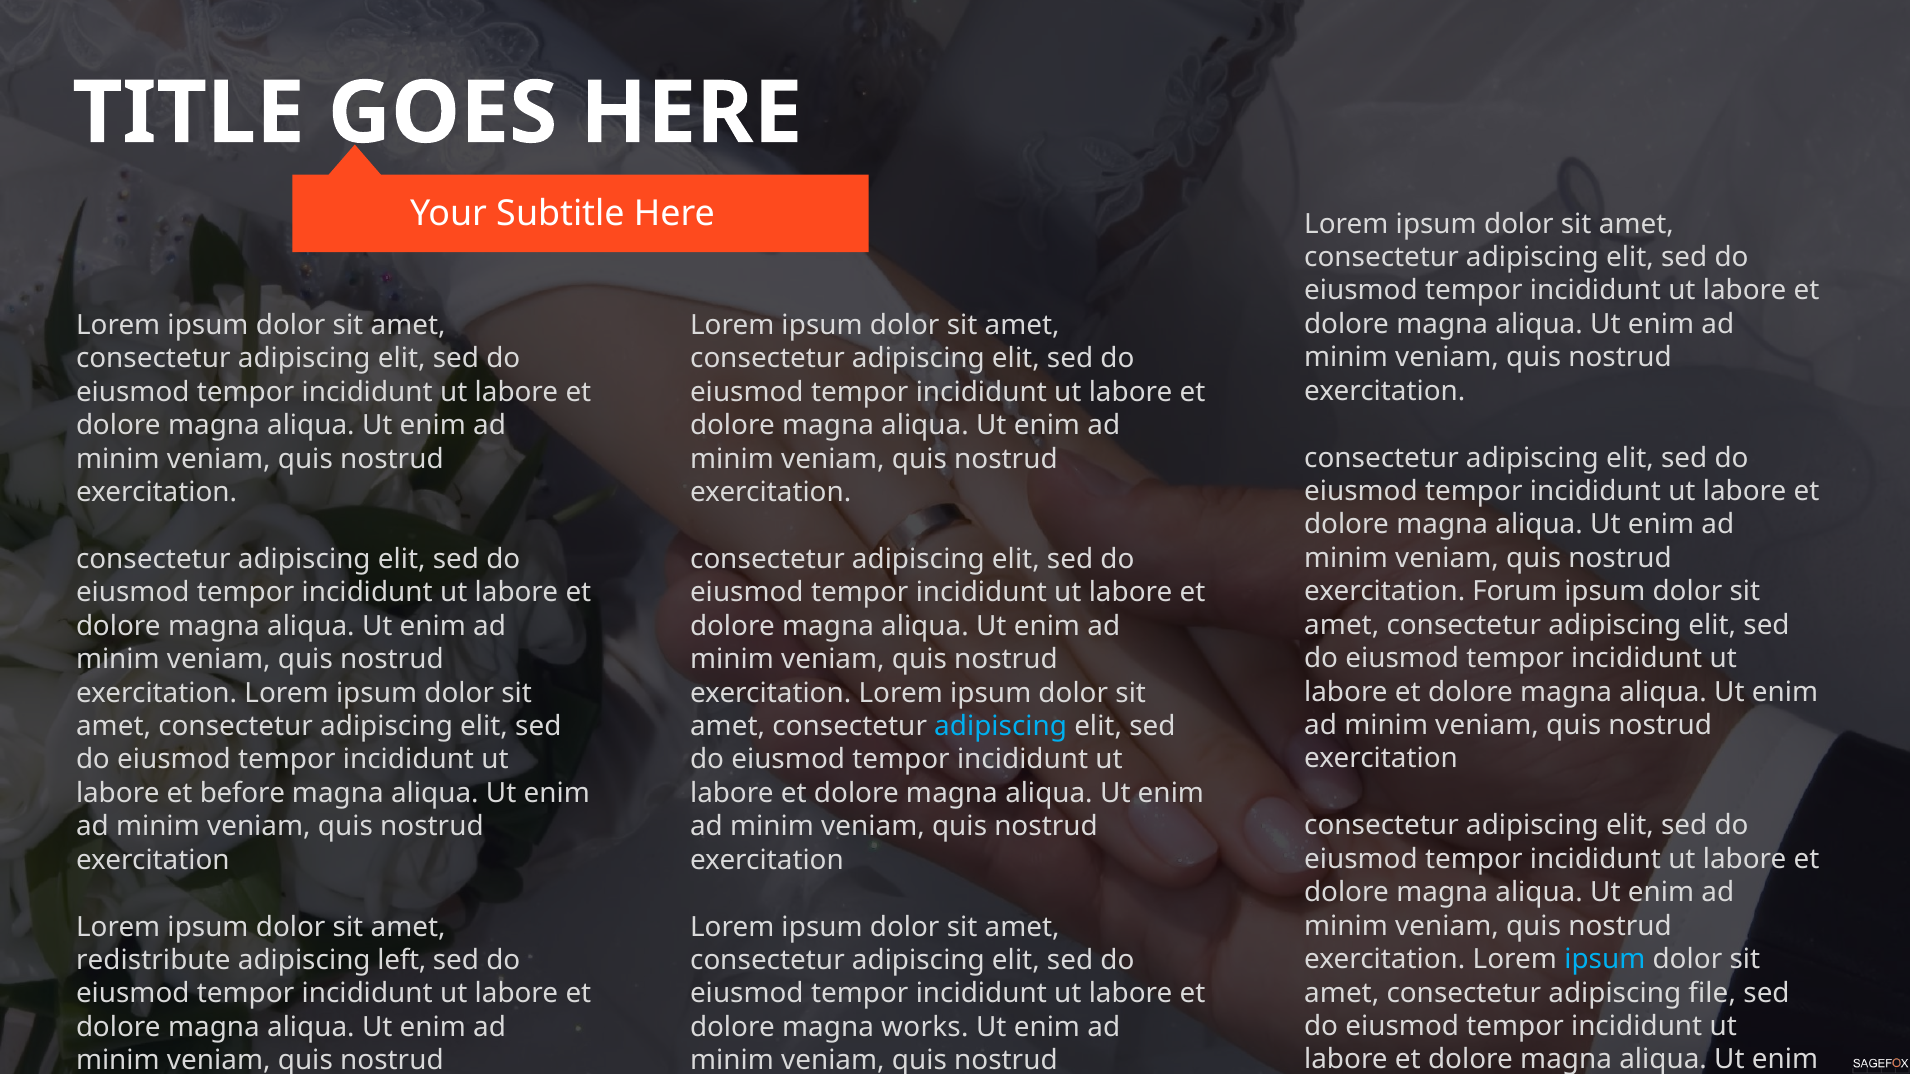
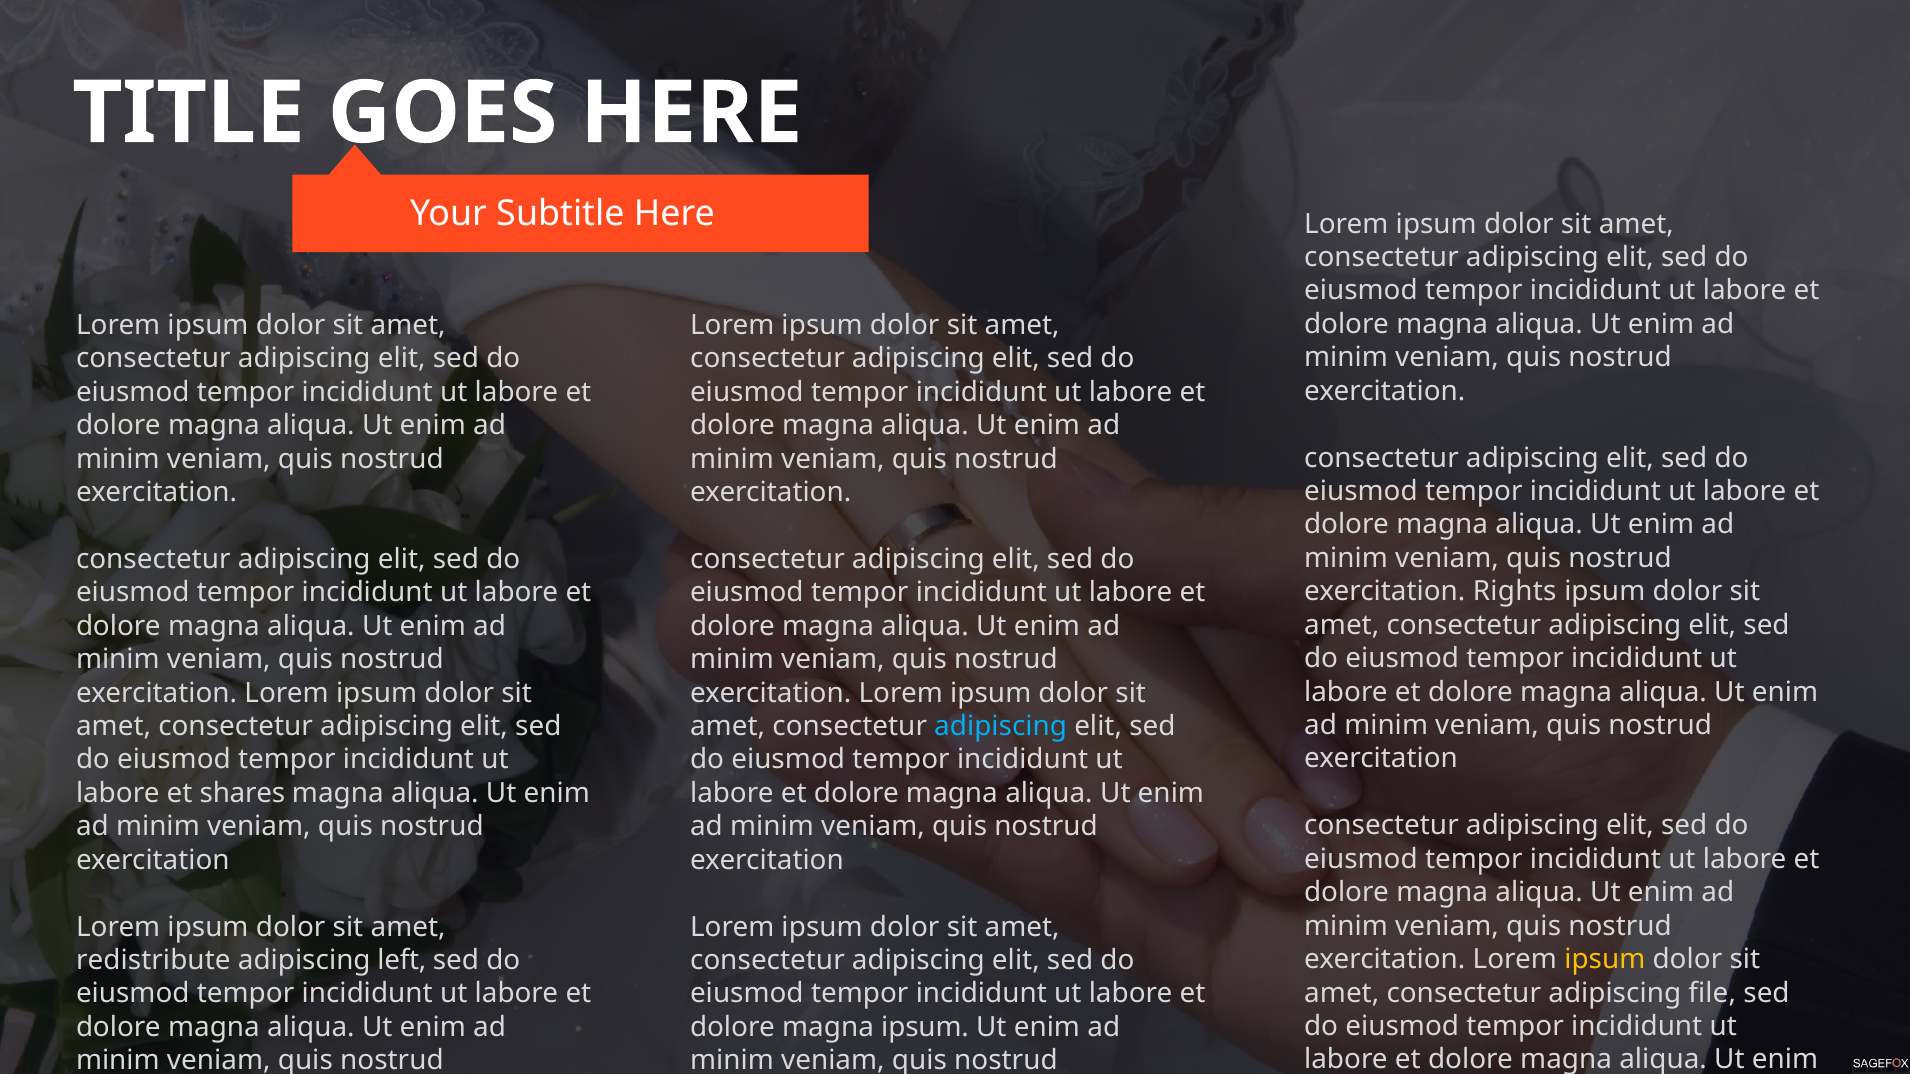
Forum: Forum -> Rights (1515, 592)
before: before -> shares (242, 793)
ipsum colour: light blue -> yellow (1605, 960)
magna works: works -> ipsum (925, 1028)
